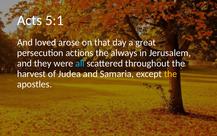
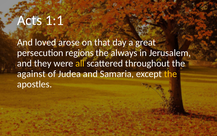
5:1: 5:1 -> 1:1 (55, 20)
actions: actions -> regions (79, 53)
all colour: light blue -> yellow (80, 63)
harvest: harvest -> against (31, 74)
